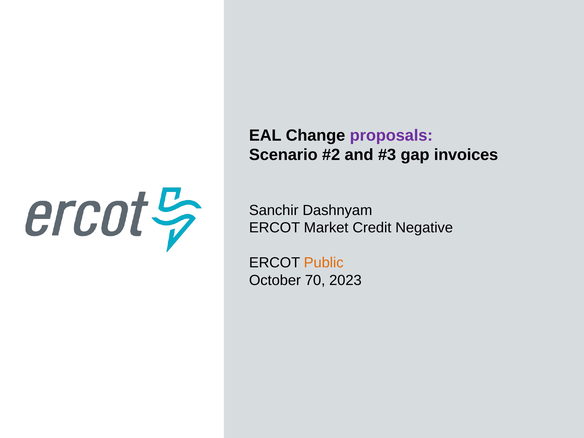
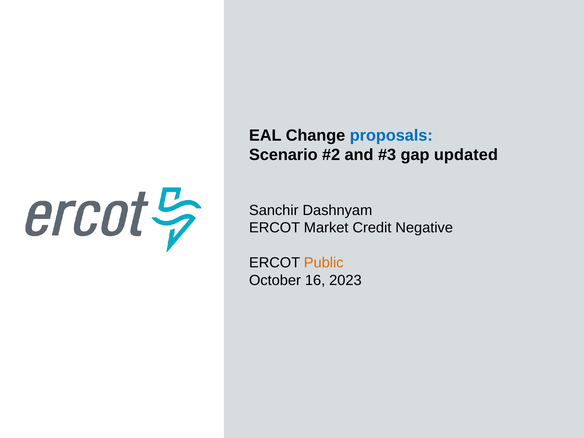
proposals colour: purple -> blue (391, 135)
invoices: invoices -> updated (466, 155)
70: 70 -> 16 (315, 280)
